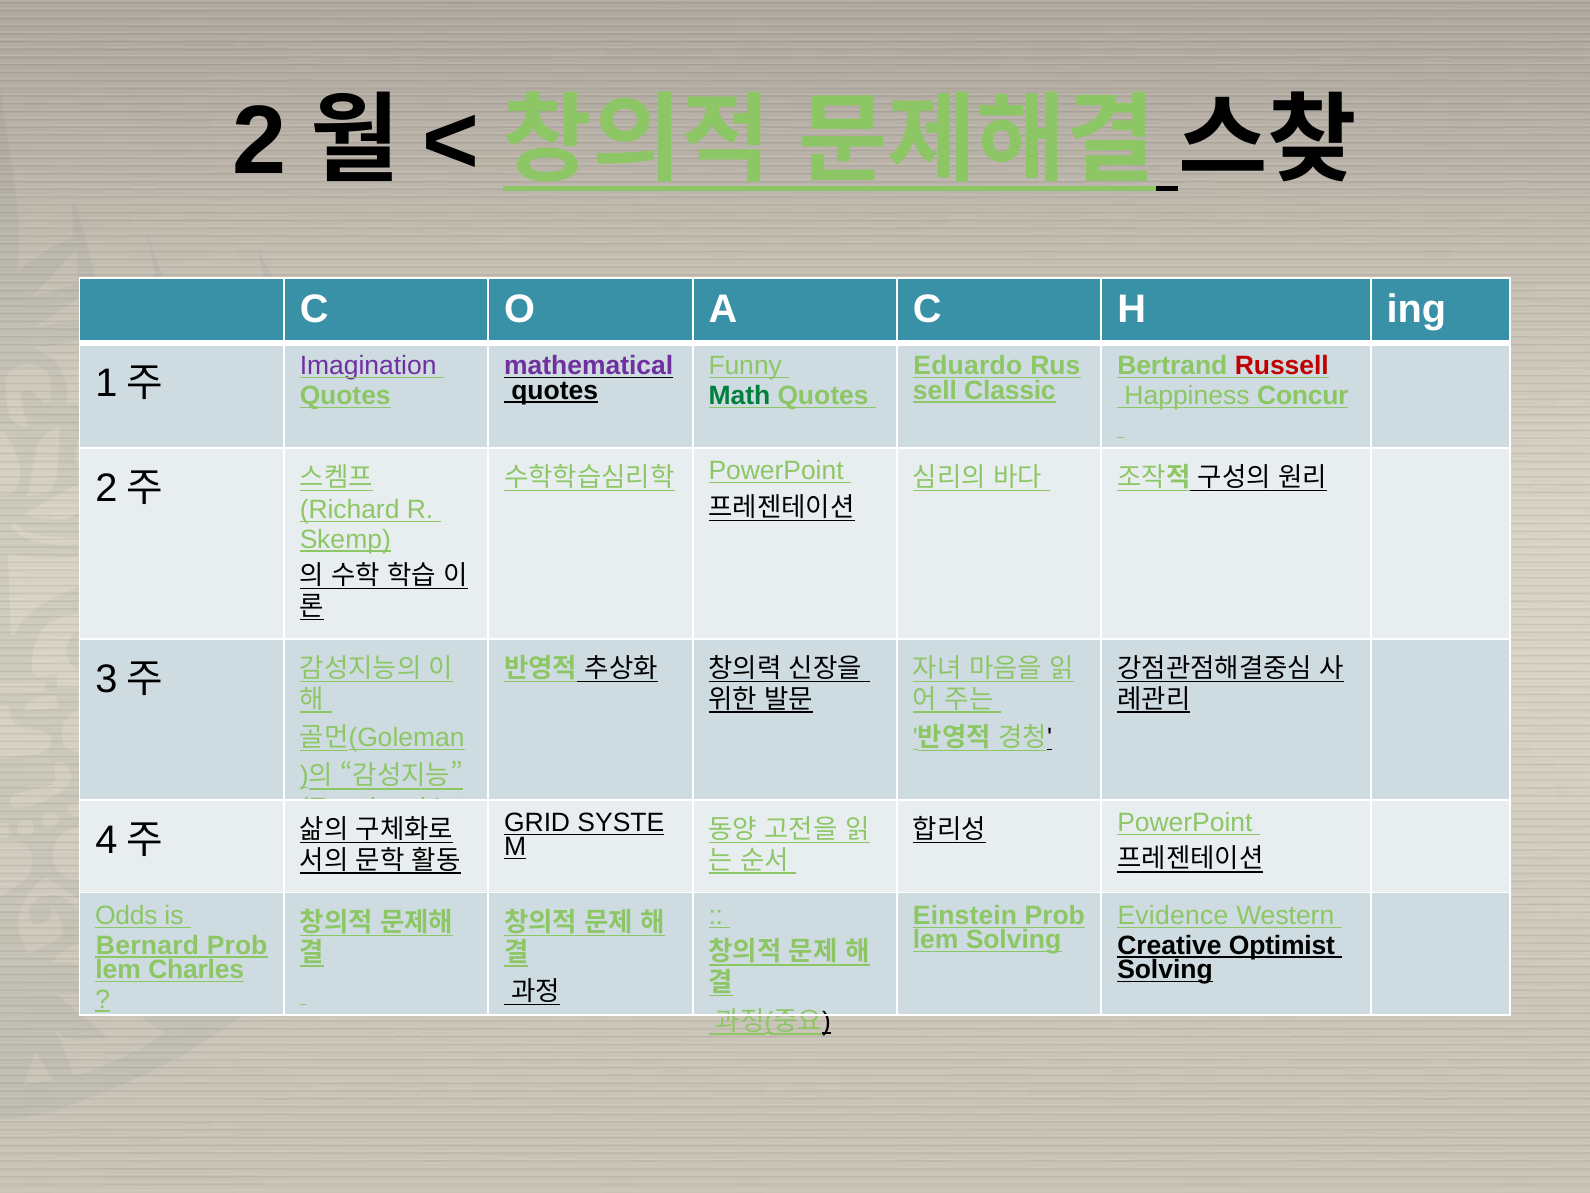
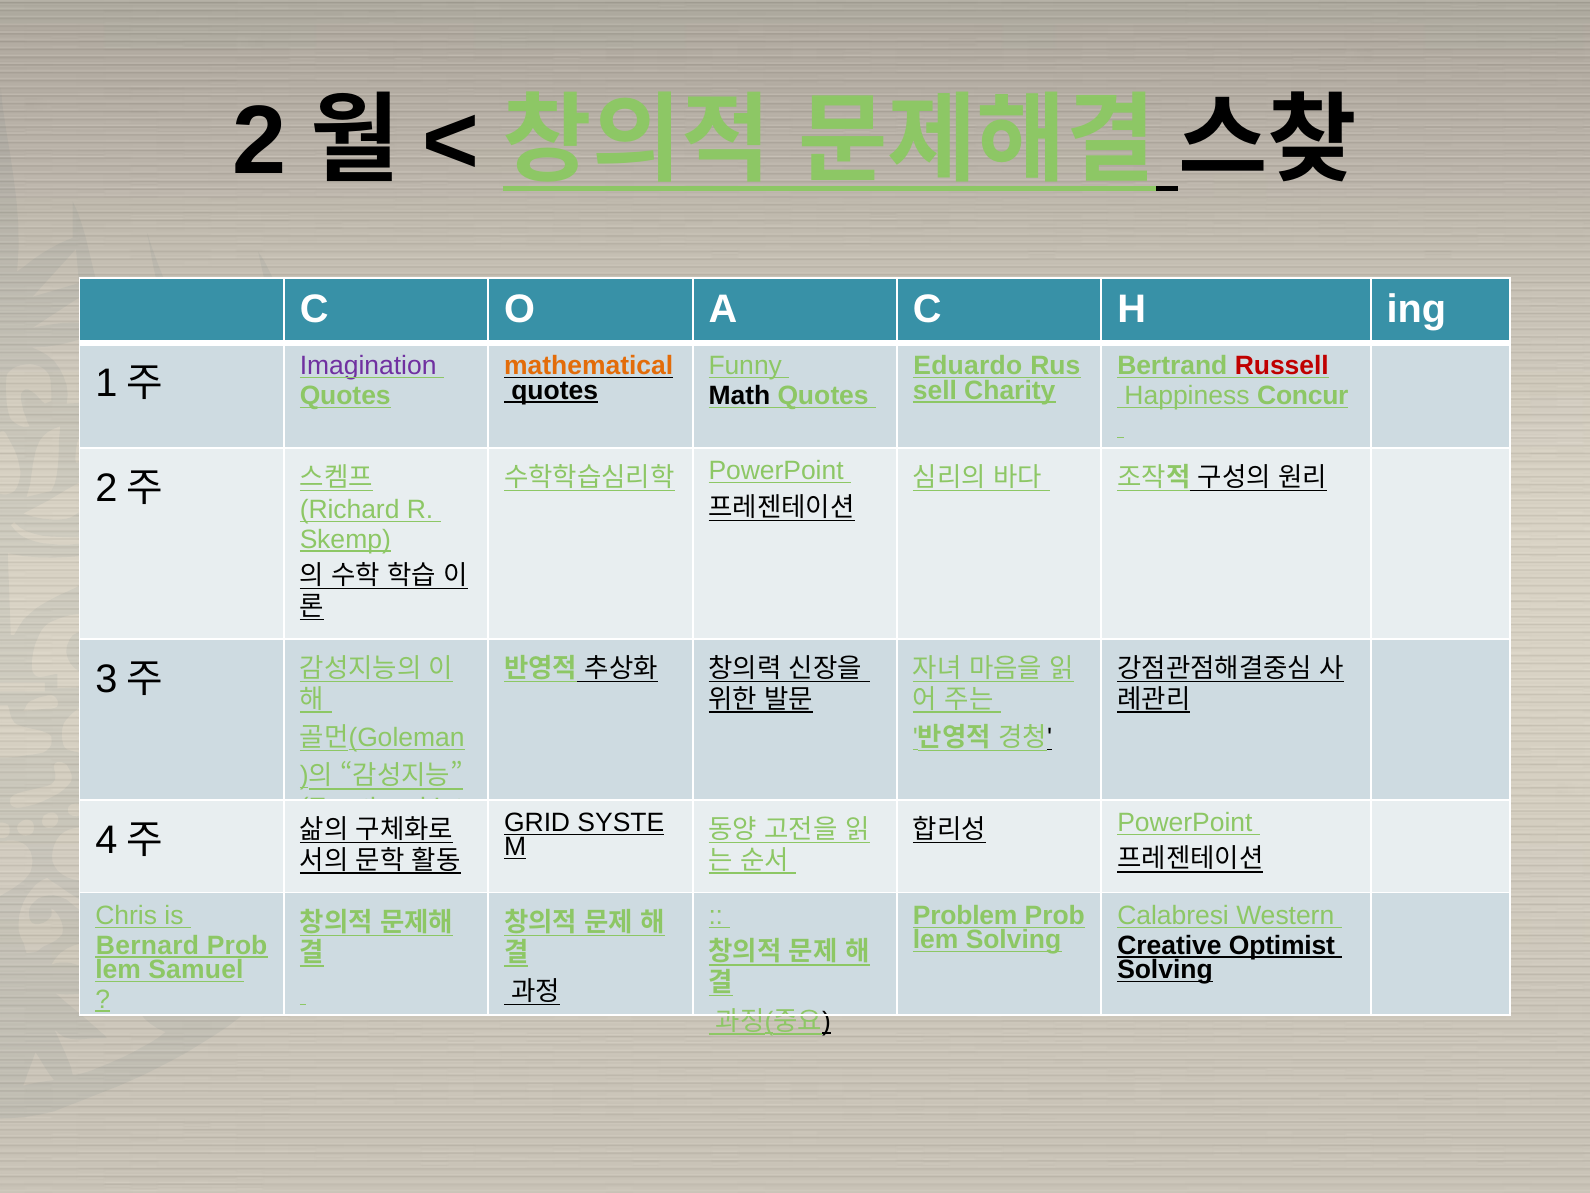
mathematical colour: purple -> orange (589, 366)
Classic: Classic -> Charity (1010, 390)
Math colour: green -> black (739, 396)
Odds: Odds -> Chris (126, 915)
Einstein: Einstein -> Problem (965, 915)
Evidence: Evidence -> Calabresi (1173, 915)
Charles: Charles -> Samuel (196, 969)
